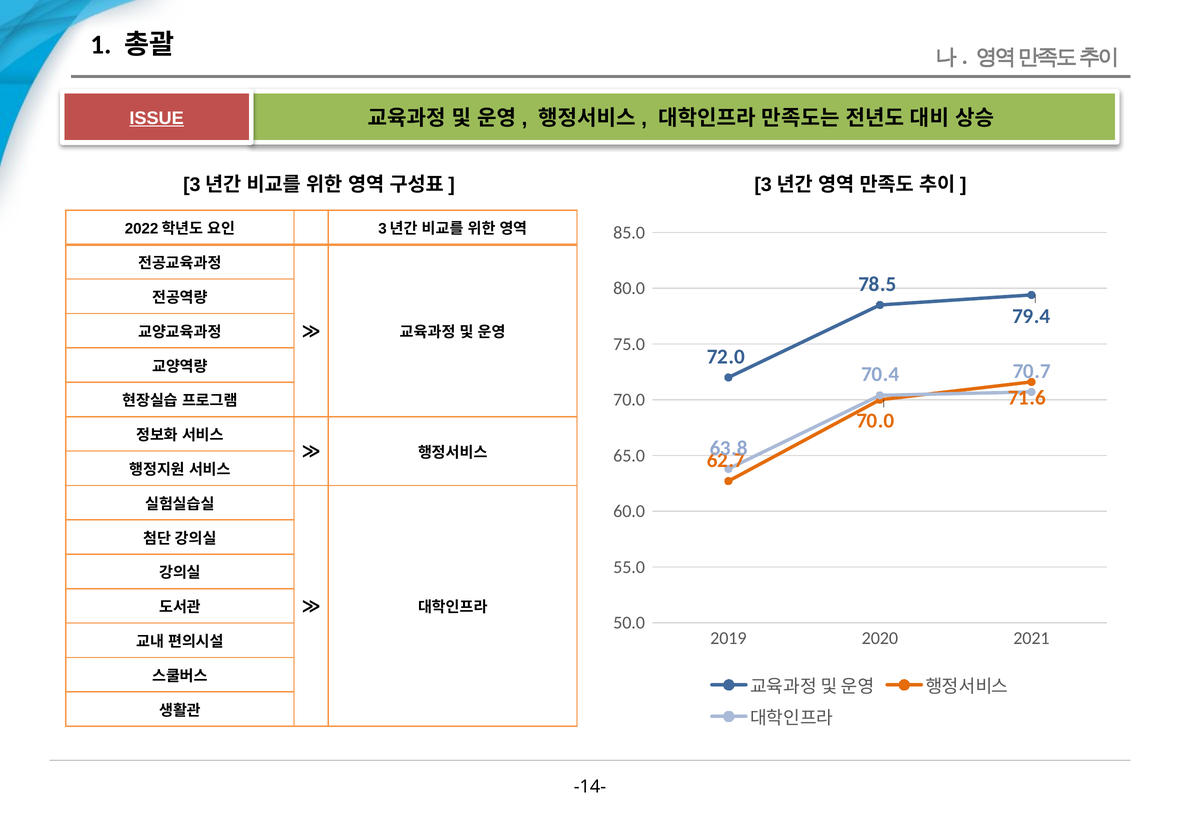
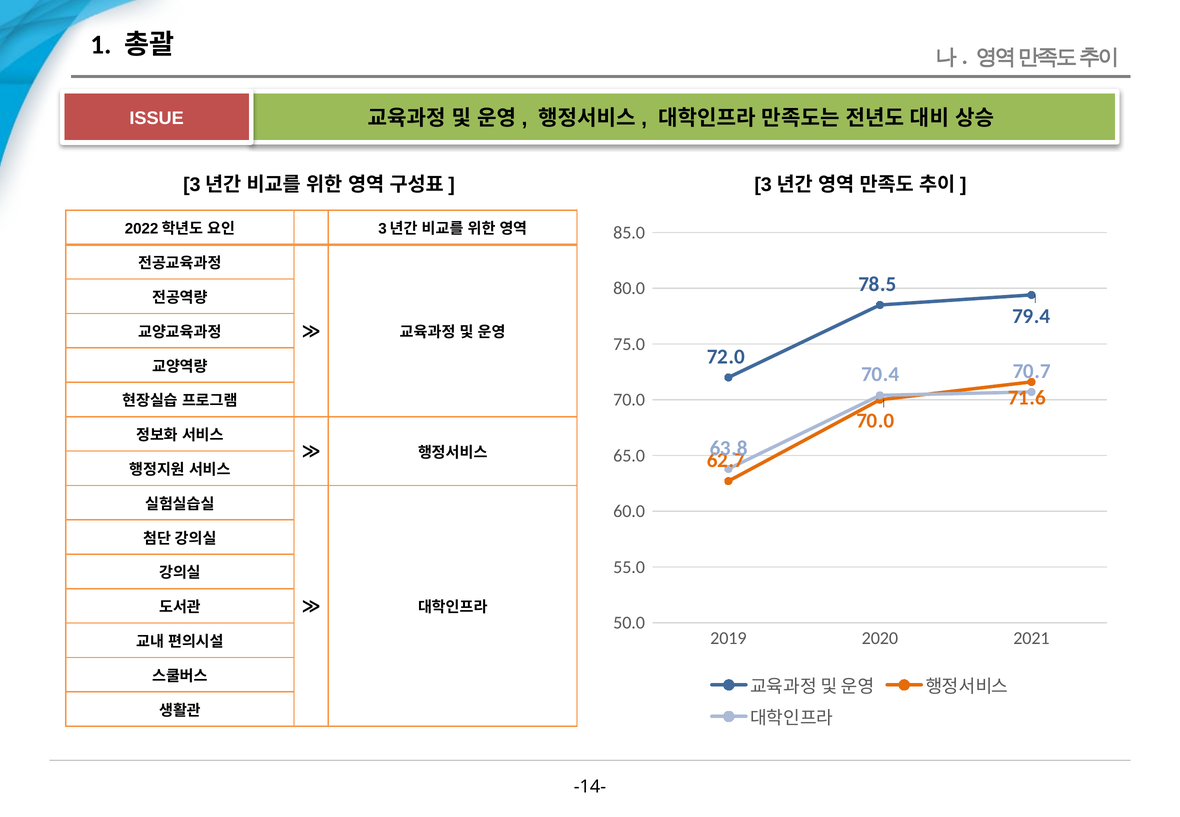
ISSUE underline: present -> none (157, 118)
